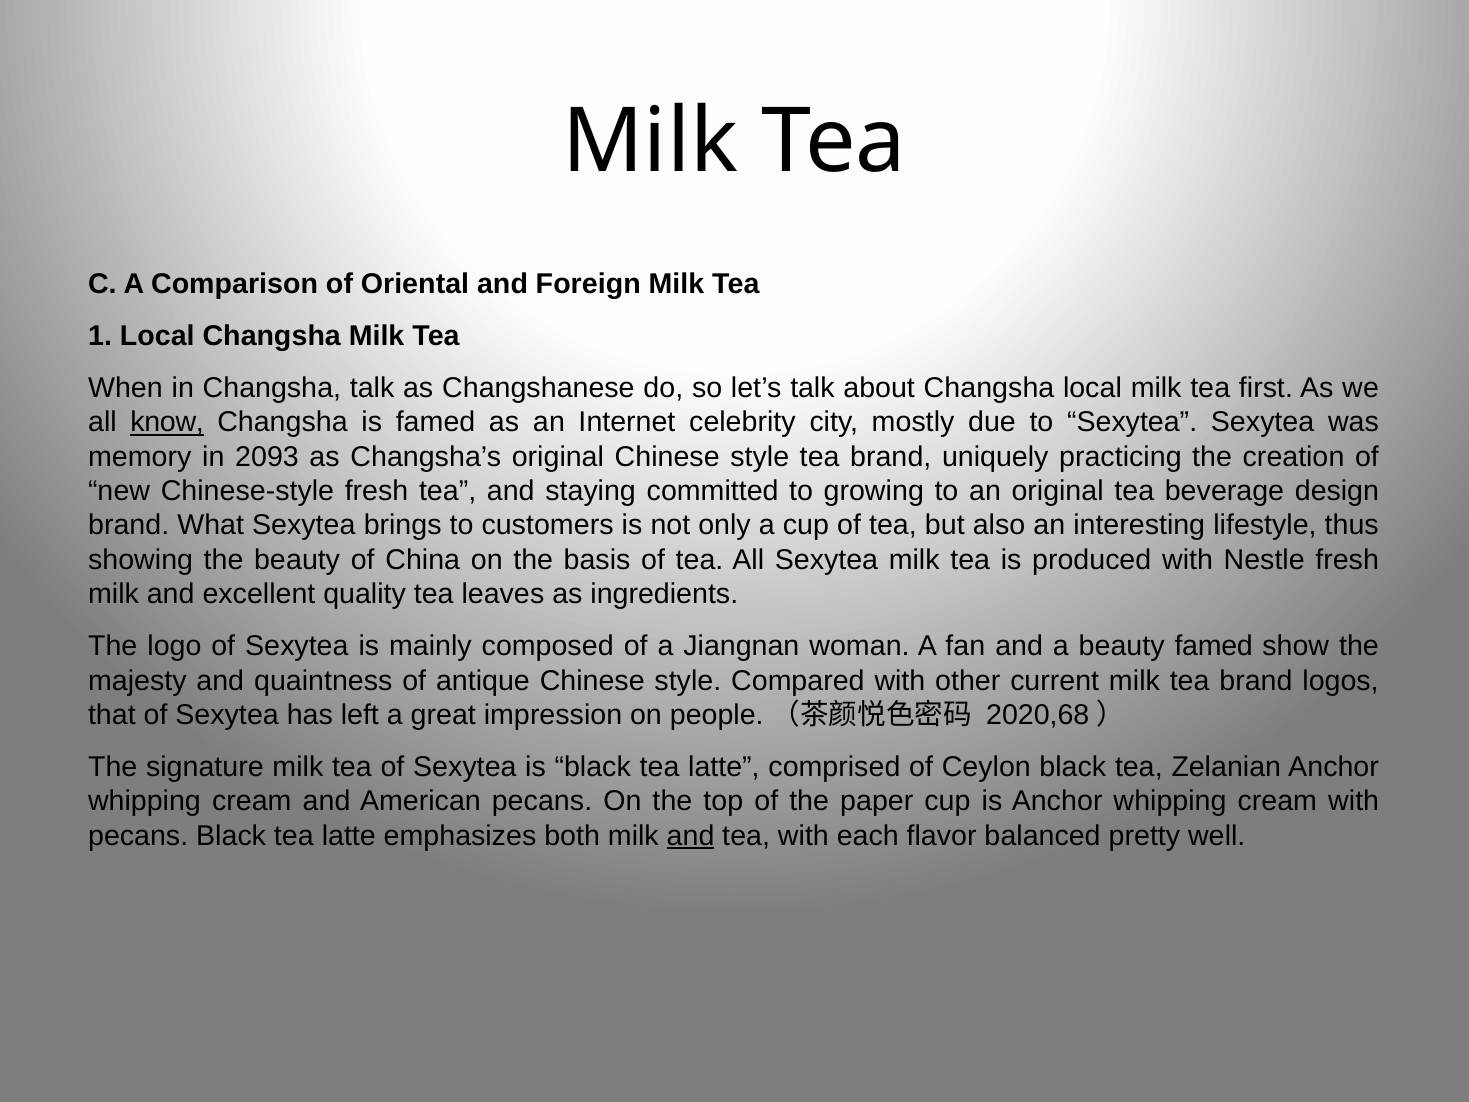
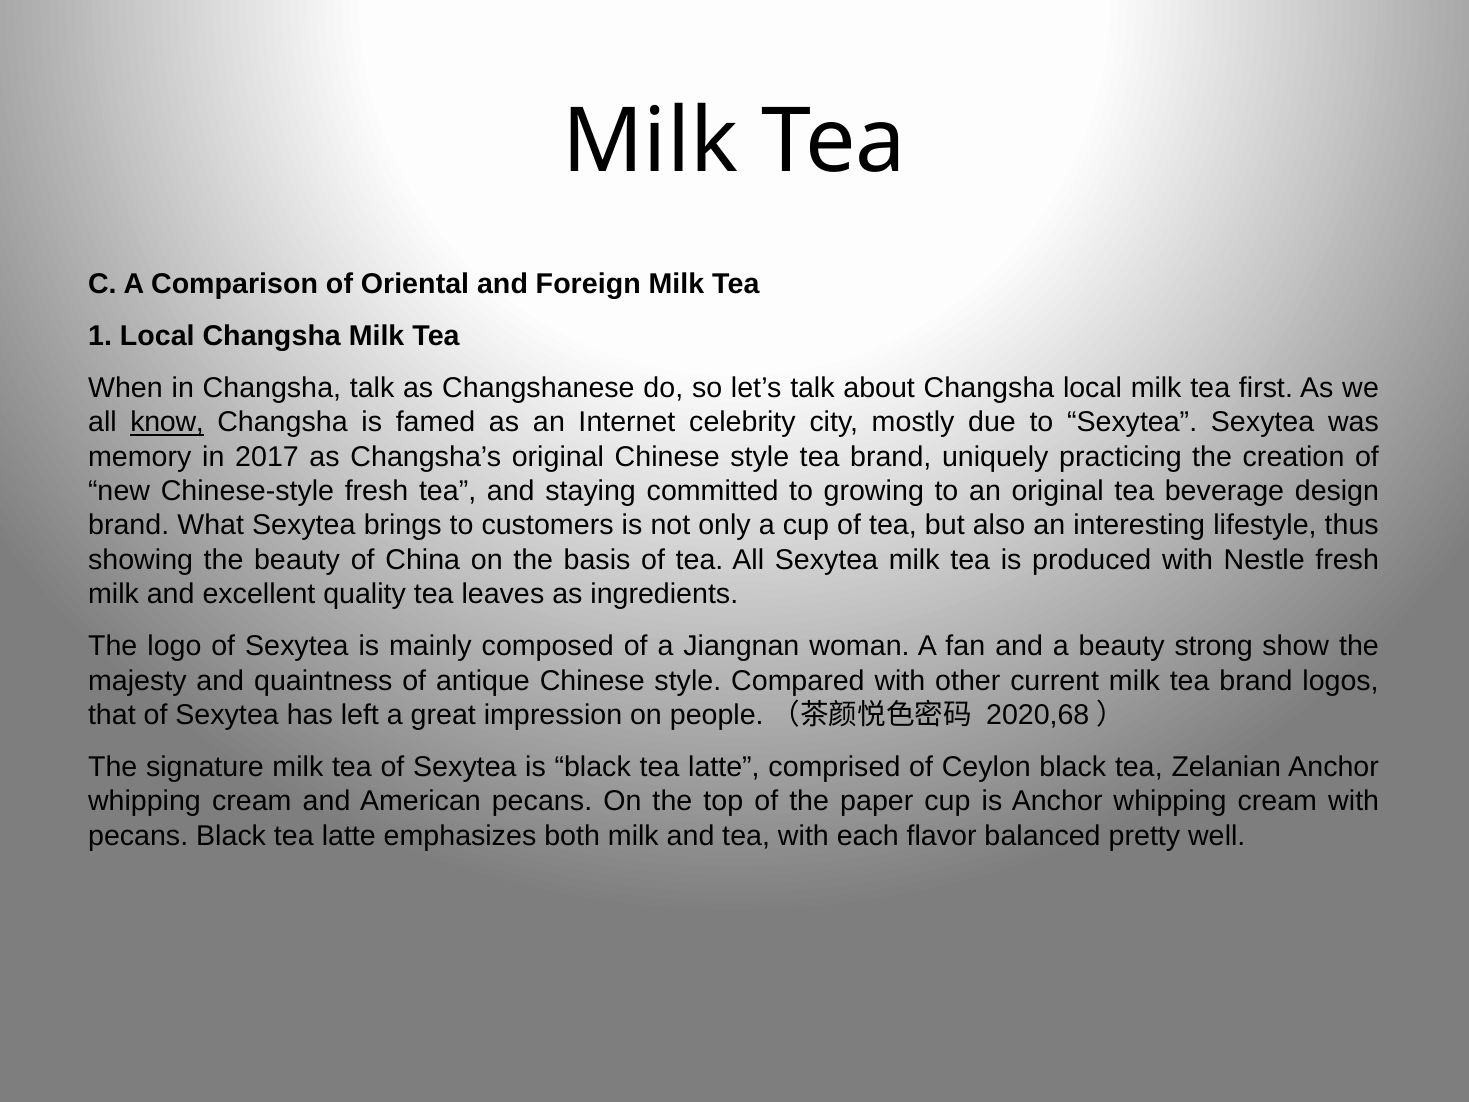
2093: 2093 -> 2017 (267, 457)
beauty famed: famed -> strong (1214, 646)
and underline: present -> none (691, 836)
